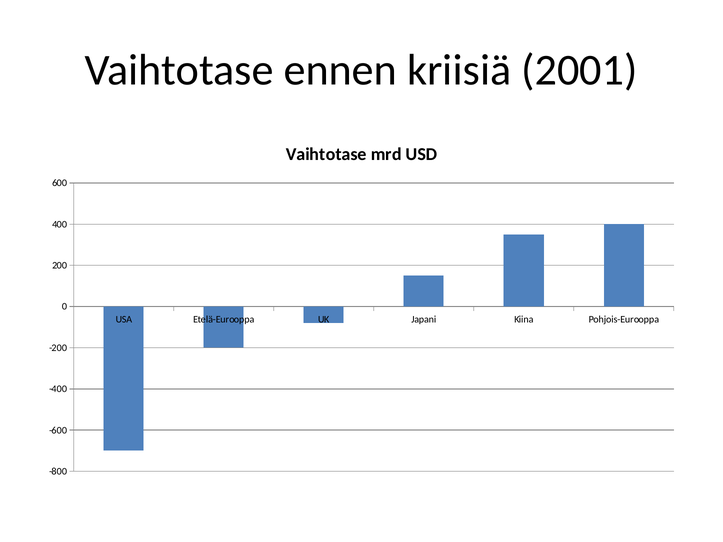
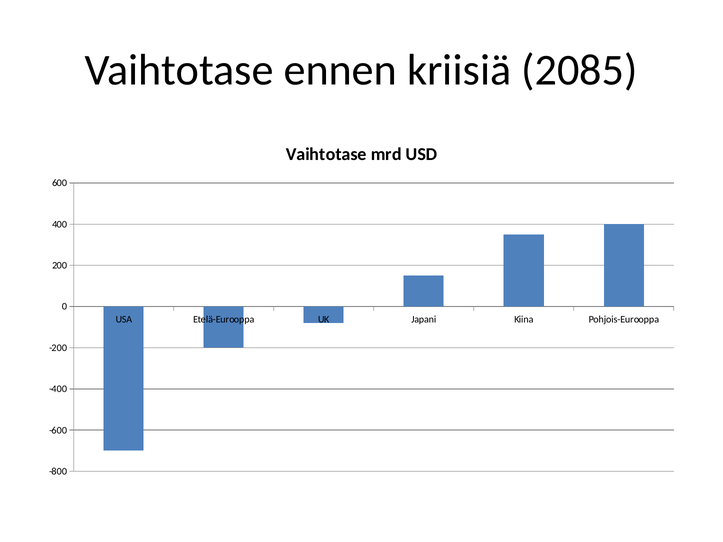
2001: 2001 -> 2085 (579, 70)
